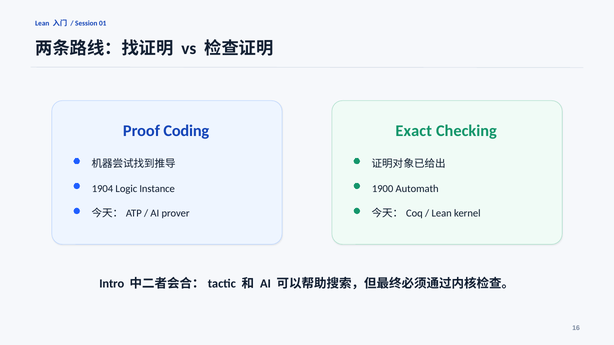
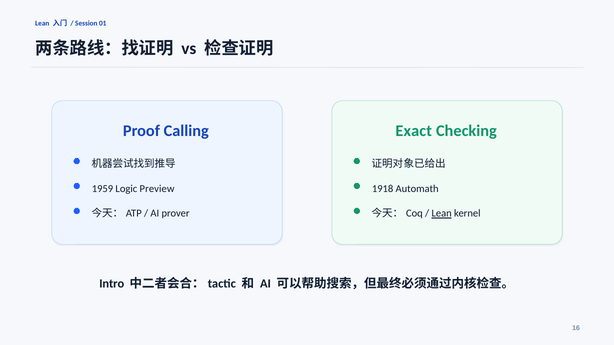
Coding: Coding -> Calling (186, 131)
1904: 1904 -> 1959 (102, 189)
Instance: Instance -> Preview (157, 189)
1900: 1900 -> 1918 (383, 189)
Lean underline: none -> present (442, 214)
